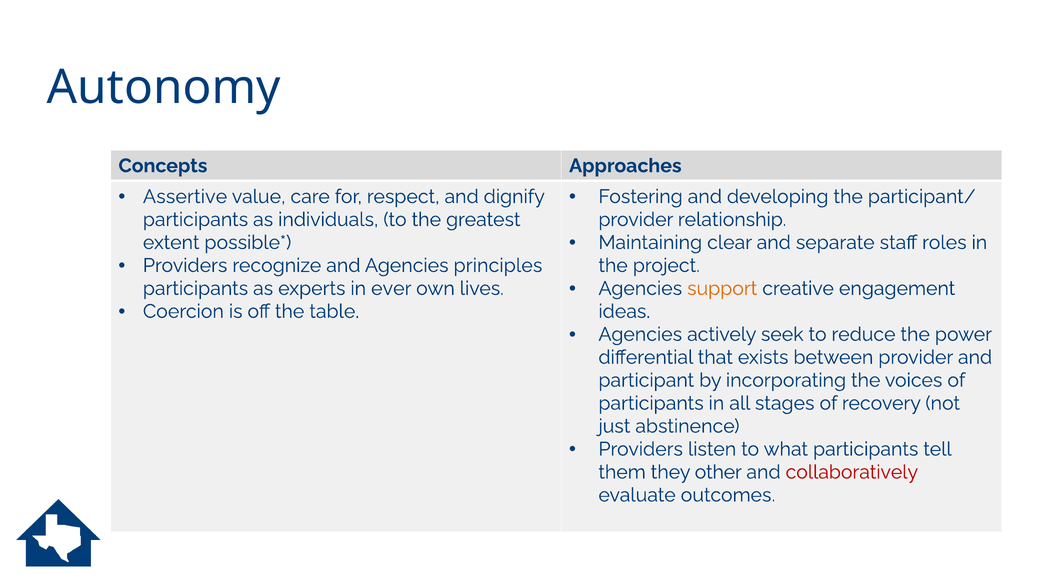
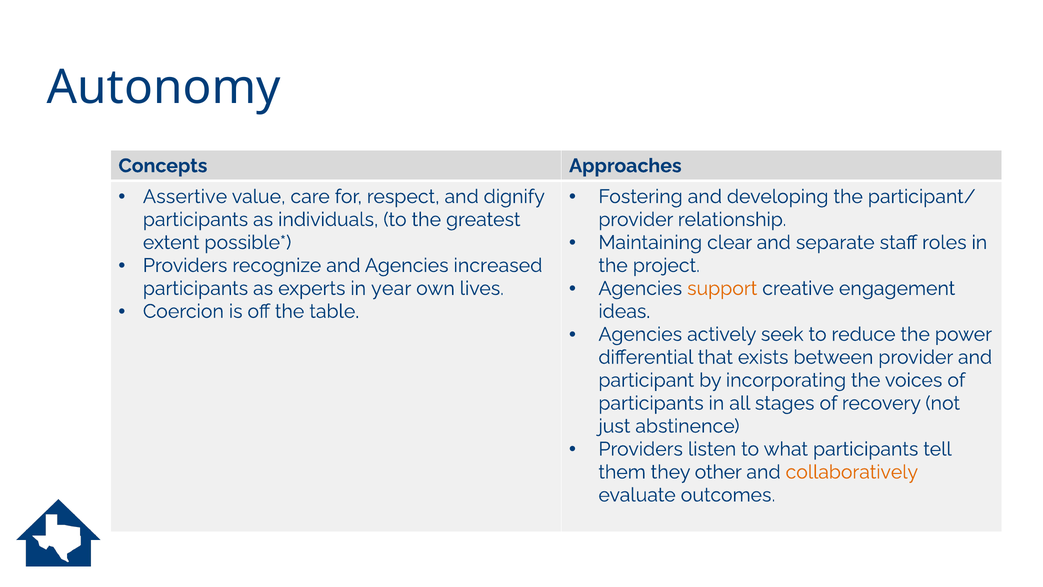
principles: principles -> increased (498, 265)
ever: ever -> year (391, 288)
collaboratively colour: red -> orange (852, 472)
